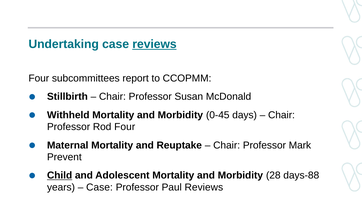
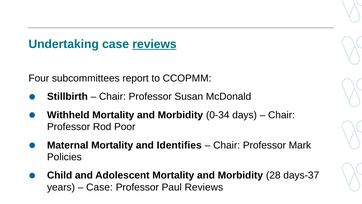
0-45: 0-45 -> 0-34 (218, 115)
Rod Four: Four -> Poor (125, 127)
Reuptake: Reuptake -> Identifies (179, 145)
Prevent: Prevent -> Policies (64, 157)
Child underline: present -> none (60, 175)
days-88: days-88 -> days-37 (301, 175)
